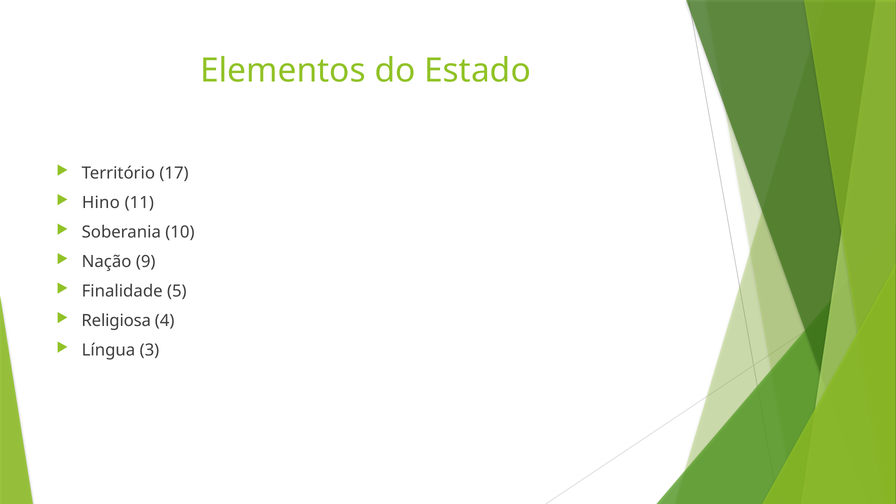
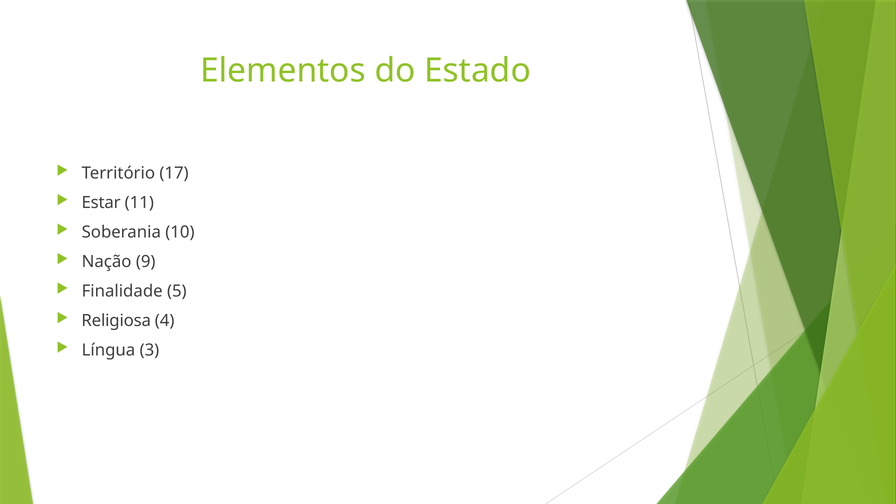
Hino: Hino -> Estar (101, 203)
